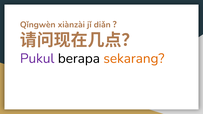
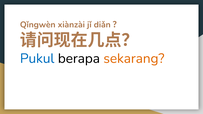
Pukul colour: purple -> blue (37, 59)
